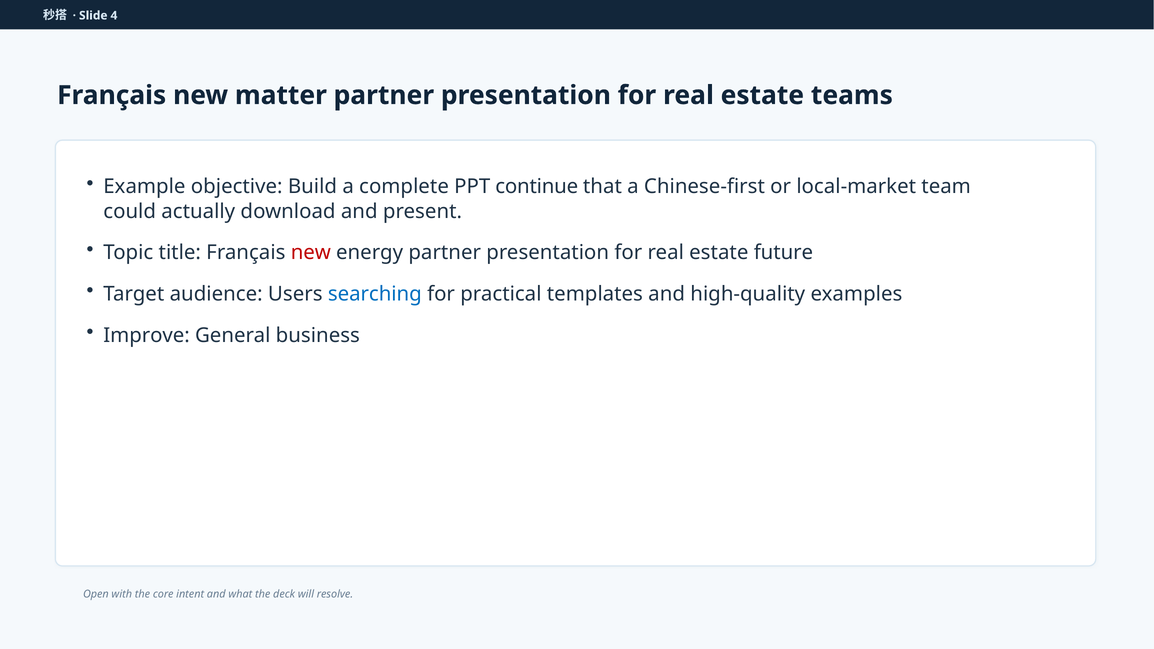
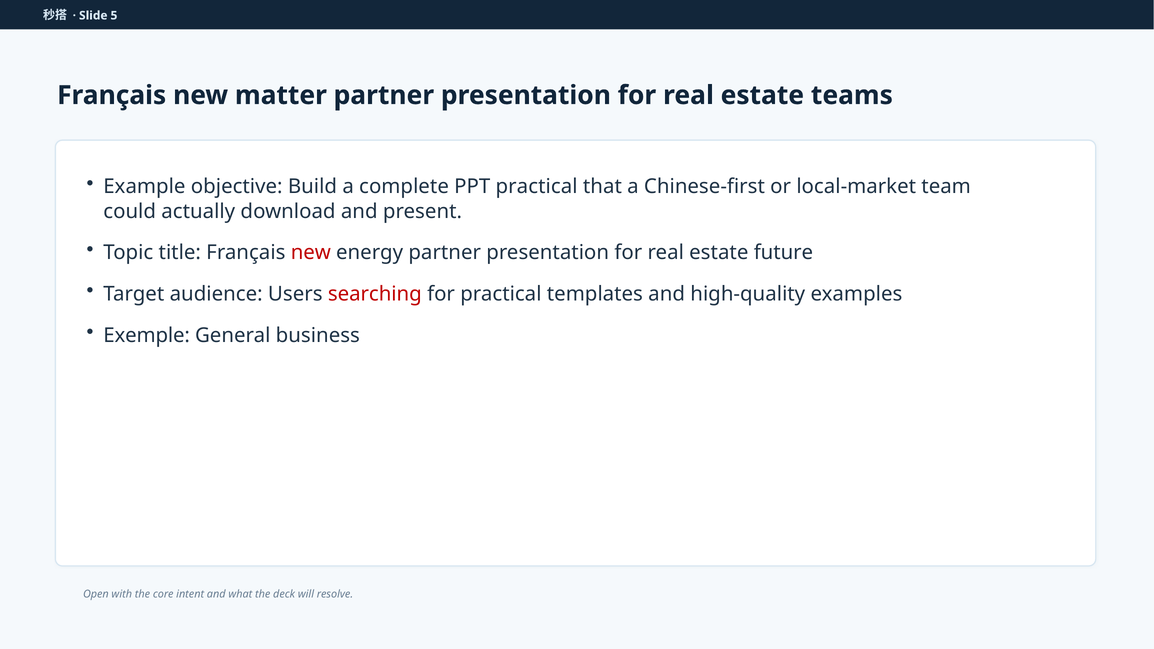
4: 4 -> 5 (114, 16)
PPT continue: continue -> practical (537, 187)
searching colour: blue -> red (375, 294)
Improve: Improve -> Exemple (147, 335)
